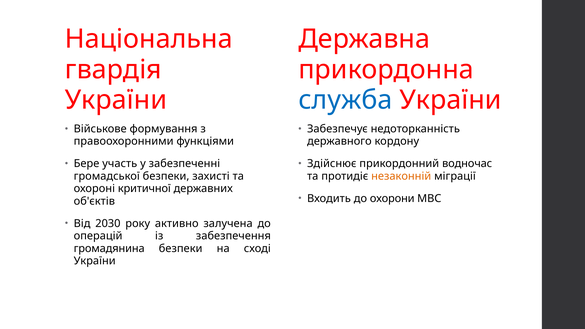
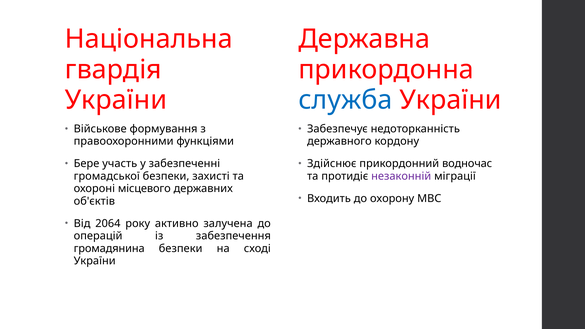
незаконній colour: orange -> purple (401, 176)
критичної: критичної -> місцевого (144, 189)
охорони: охорони -> охорону (392, 198)
2030: 2030 -> 2064 (108, 223)
